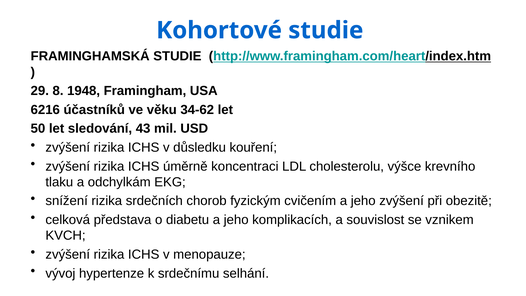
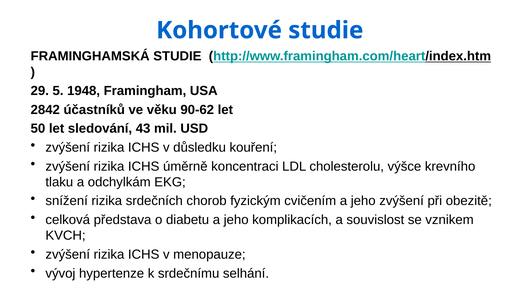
8: 8 -> 5 (58, 91)
6216: 6216 -> 2842 (45, 110)
34-62: 34-62 -> 90-62 (197, 110)
